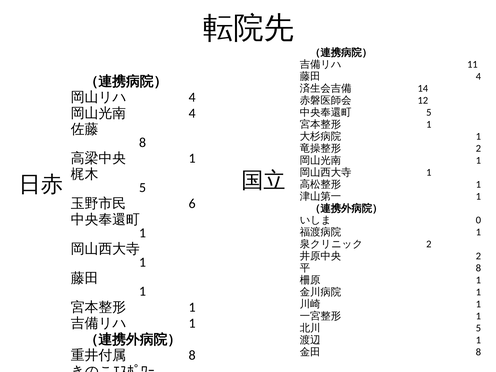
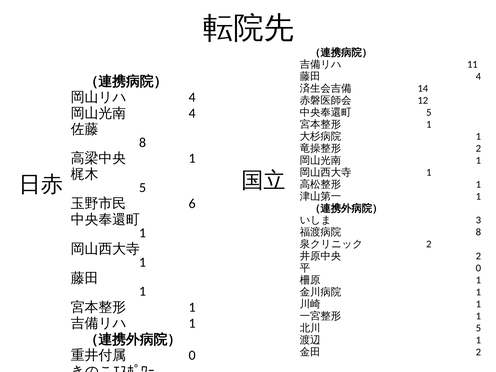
0: 0 -> 3 (478, 220)
1: 1 -> 8 (478, 232)
8: 8 -> 0 (478, 268)
8: 8 -> 2 (478, 352)
8: 8 -> 0 (192, 355)
